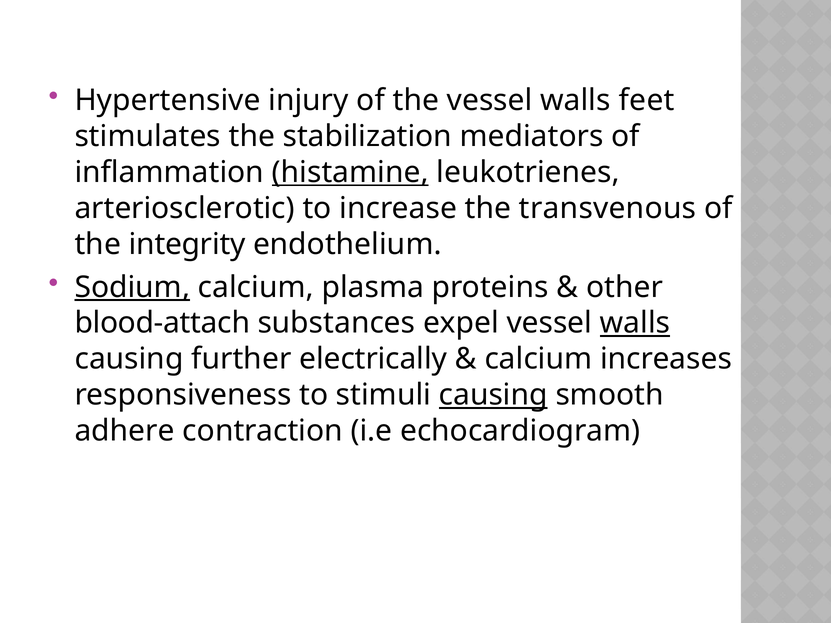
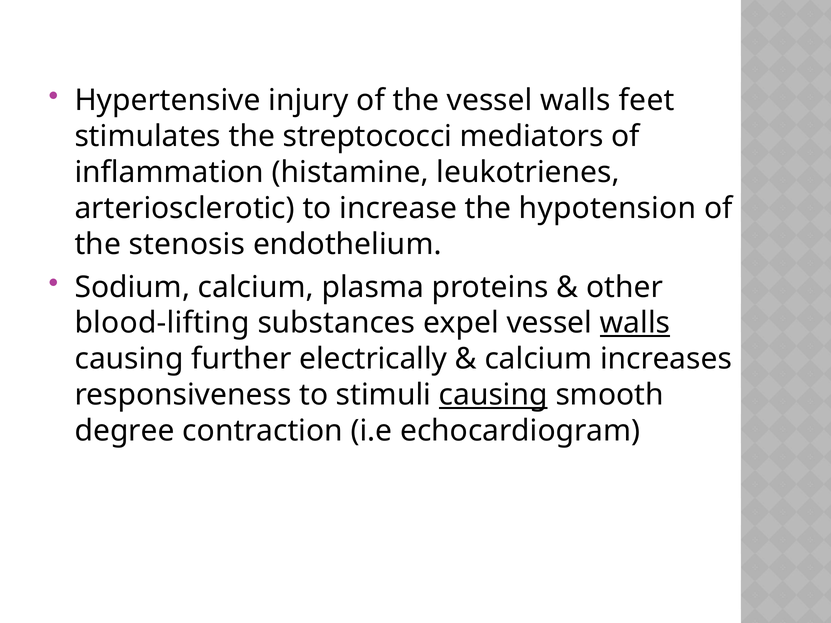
stabilization: stabilization -> streptococci (367, 136)
histamine underline: present -> none (350, 172)
transvenous: transvenous -> hypotension (608, 208)
integrity: integrity -> stenosis (187, 244)
Sodium underline: present -> none (132, 287)
blood-attach: blood-attach -> blood-lifting (162, 323)
adhere: adhere -> degree (125, 431)
